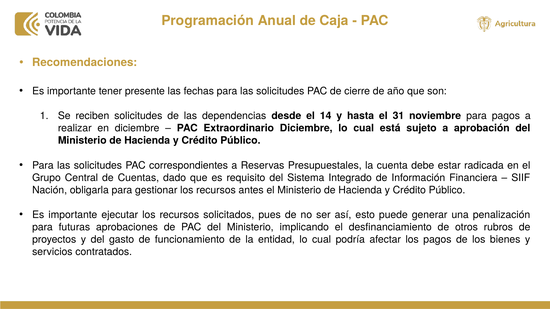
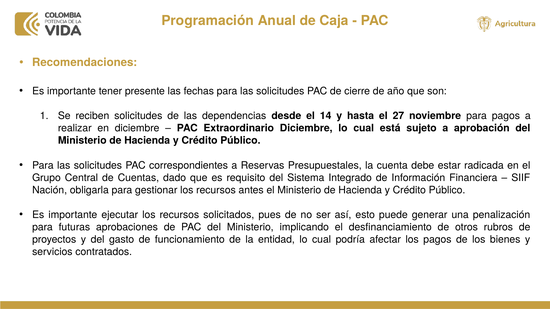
31: 31 -> 27 (398, 116)
